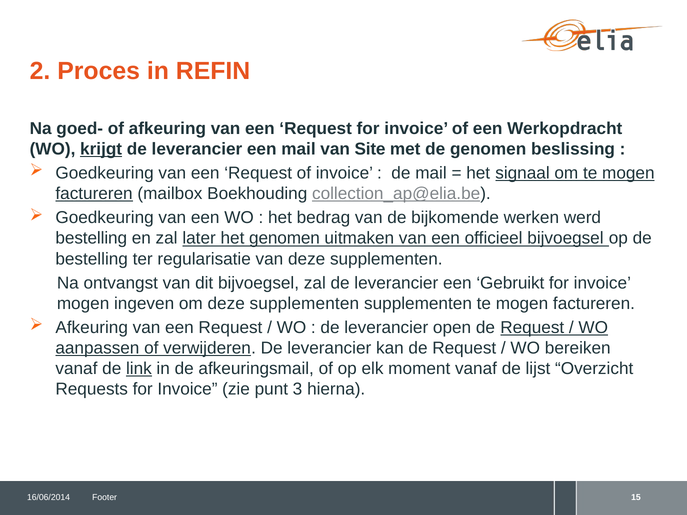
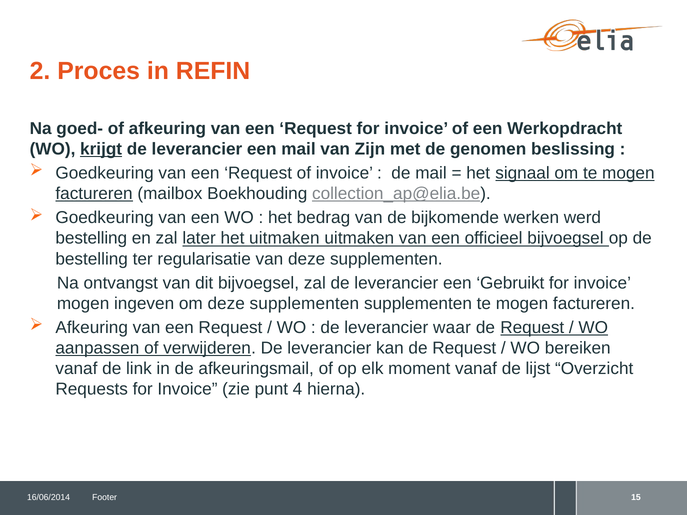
Site: Site -> Zijn (370, 149)
het genomen: genomen -> uitmaken (284, 238)
open: open -> waar (452, 328)
link underline: present -> none (139, 369)
3: 3 -> 4 (298, 390)
